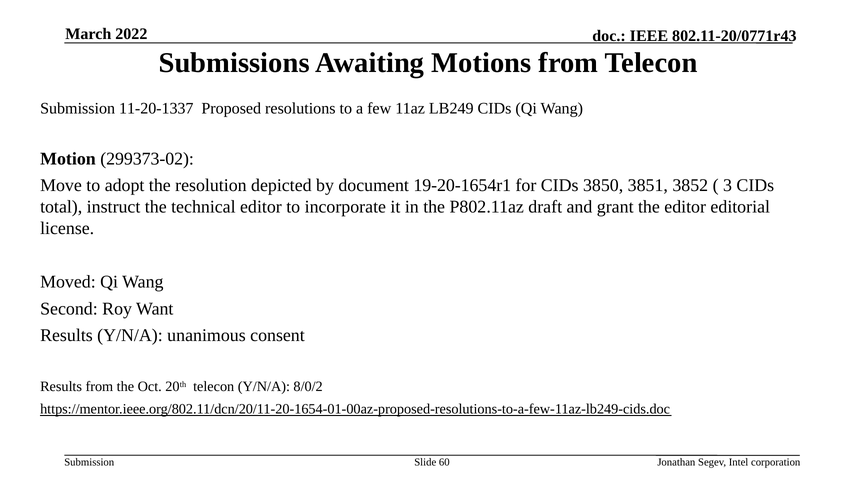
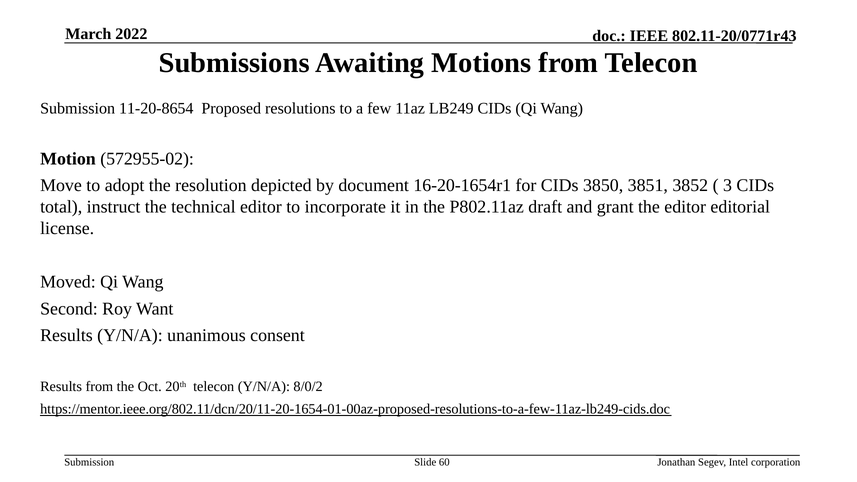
11-20-1337: 11-20-1337 -> 11-20-8654 (156, 108)
299373-02: 299373-02 -> 572955-02 (147, 159)
19-20-1654r1: 19-20-1654r1 -> 16-20-1654r1 (462, 186)
